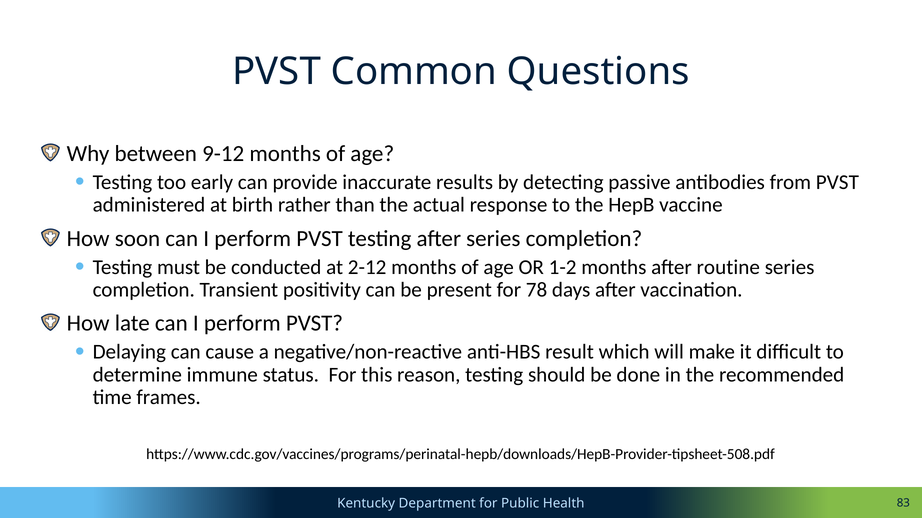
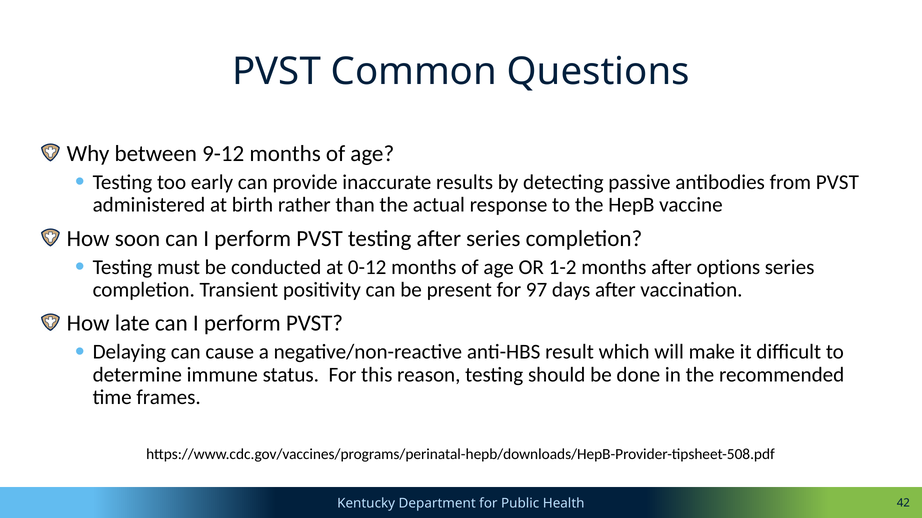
2-12: 2-12 -> 0-12 (367, 267)
routine: routine -> options (728, 267)
78: 78 -> 97 (537, 290)
83: 83 -> 42 (903, 504)
